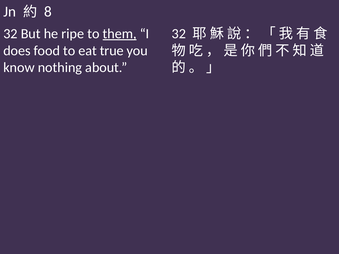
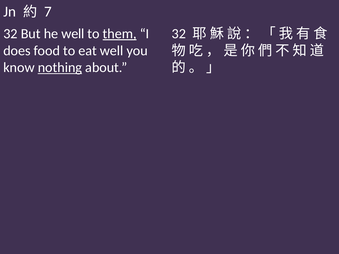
8: 8 -> 7 (48, 12)
he ripe: ripe -> well (73, 34)
eat true: true -> well (112, 51)
nothing underline: none -> present (60, 68)
